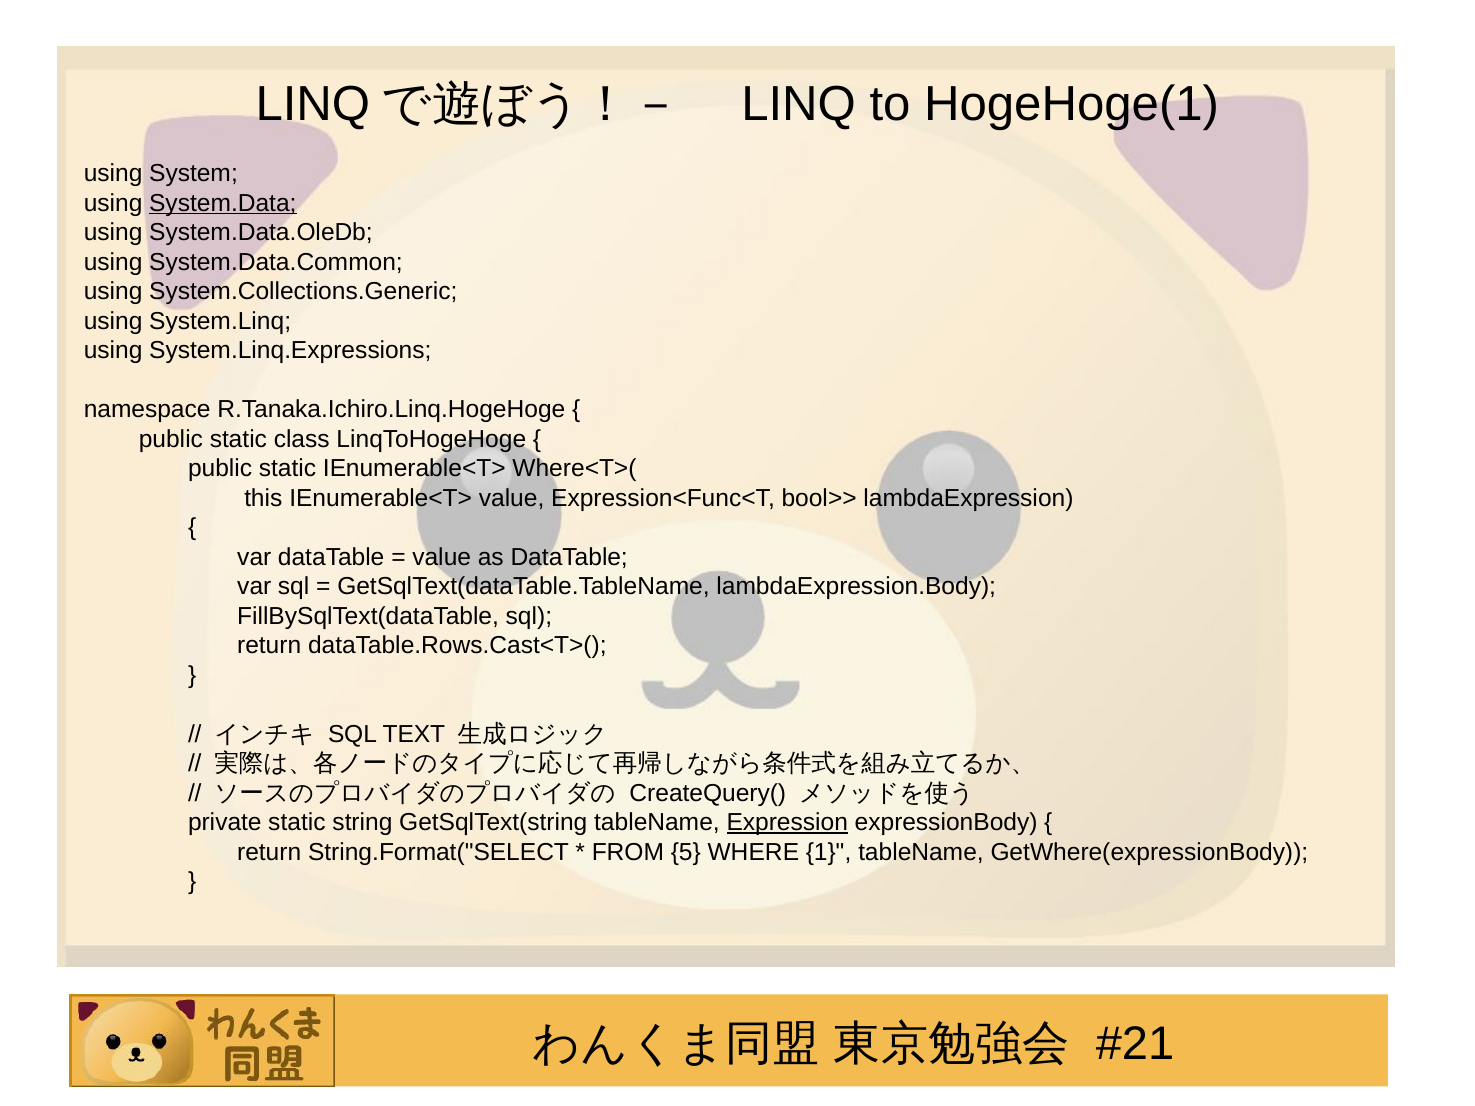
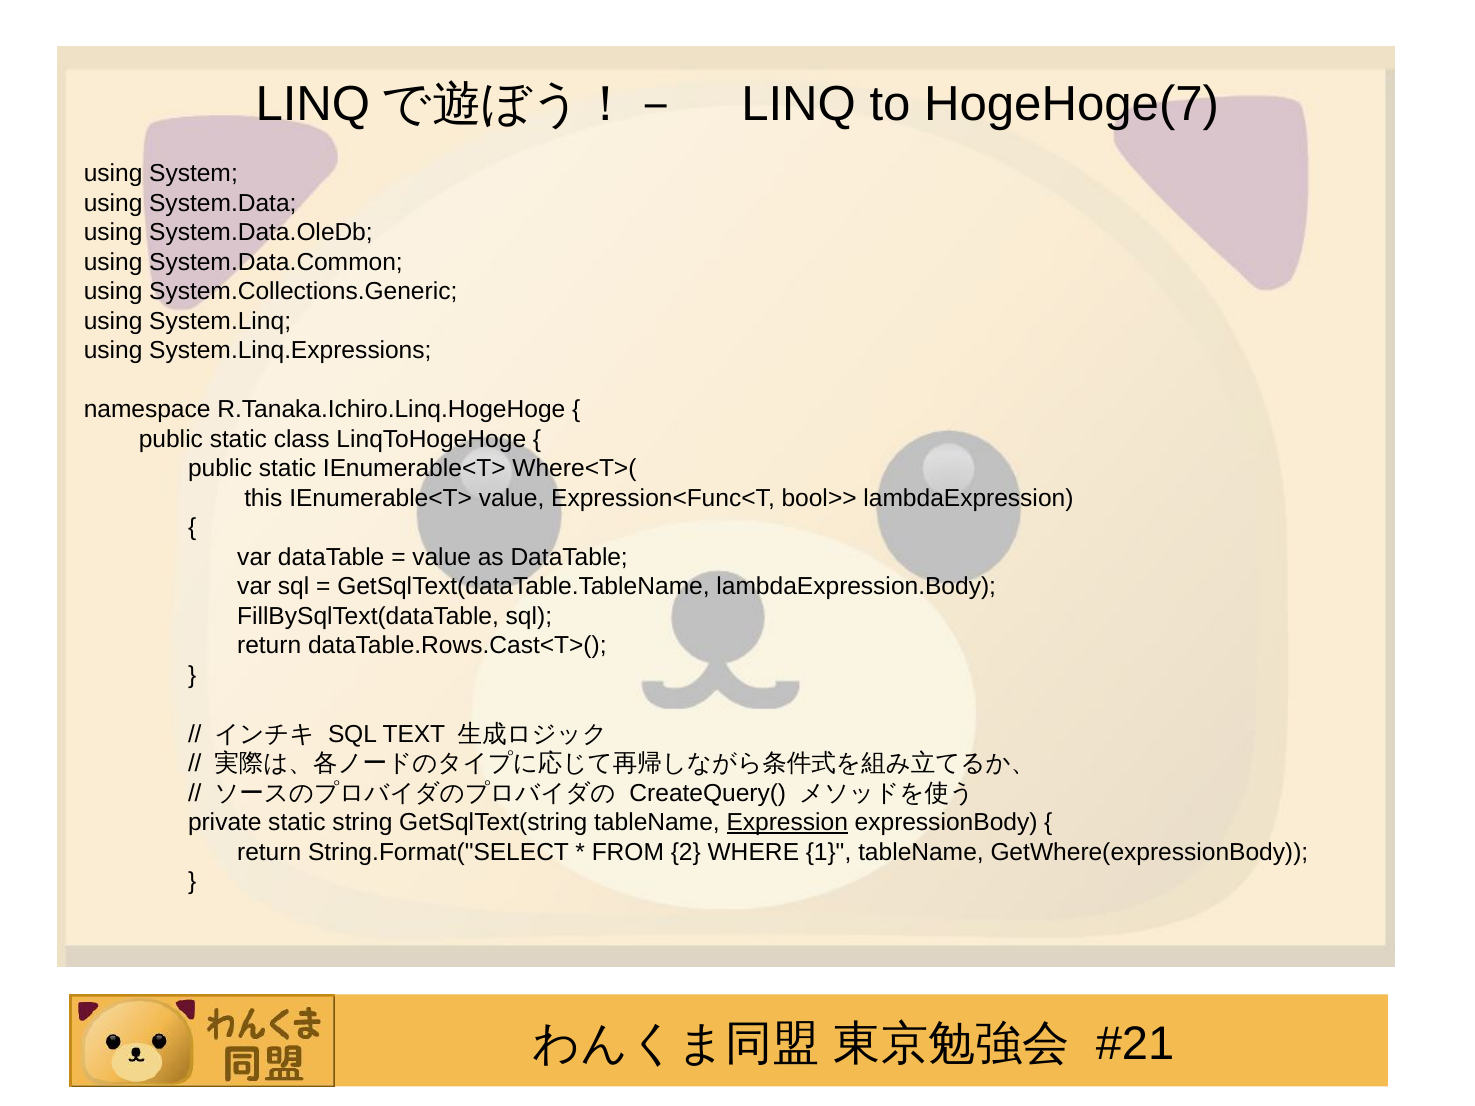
HogeHoge(1: HogeHoge(1 -> HogeHoge(7 (1072, 105)
System.Data underline: present -> none (223, 203)
5: 5 -> 2 (686, 852)
